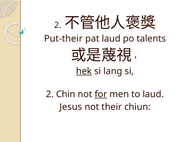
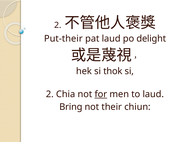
talents: talents -> delight (151, 39)
hek underline: present -> none (84, 71)
lang: lang -> thok (113, 71)
Chin: Chin -> Chia (66, 94)
Jesus: Jesus -> Bring (71, 107)
